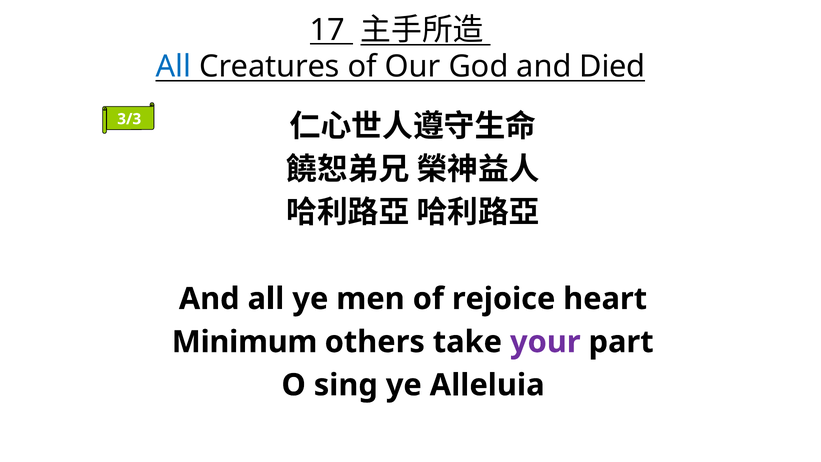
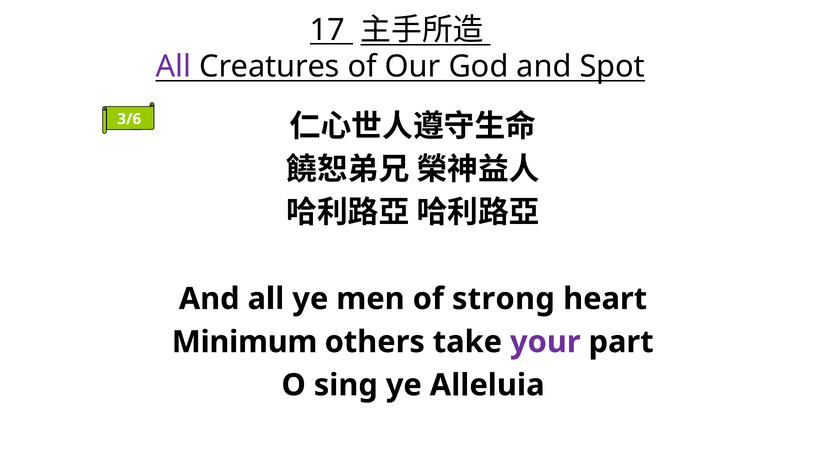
All colour: blue -> purple (173, 67)
Died: Died -> Spot (612, 67)
3/3: 3/3 -> 3/6 (129, 119)
rejoice: rejoice -> strong (503, 299)
